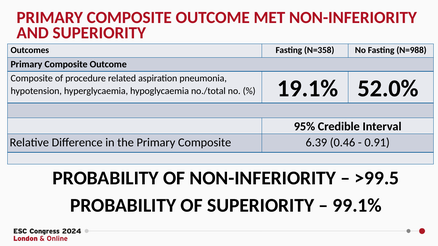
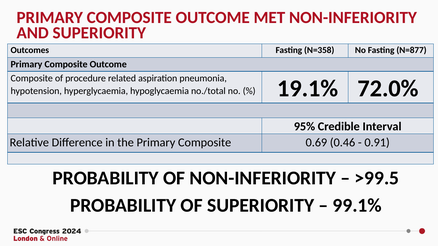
N=988: N=988 -> N=877 (412, 50)
52.0%: 52.0% -> 72.0% (388, 89)
6.39: 6.39 -> 0.69 (316, 143)
